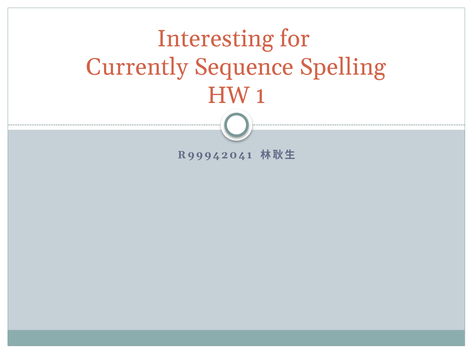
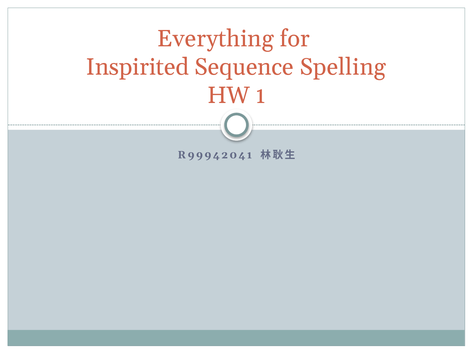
Interesting: Interesting -> Everything (216, 39)
Currently: Currently -> Inspirited (137, 67)
